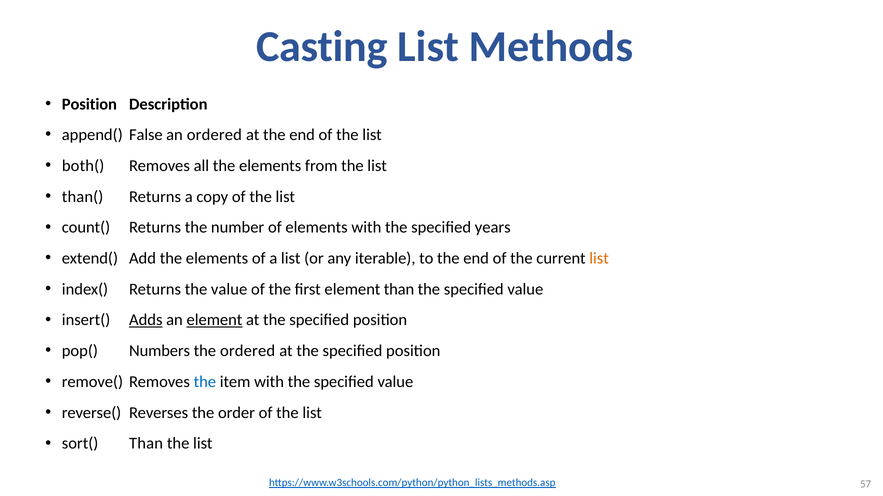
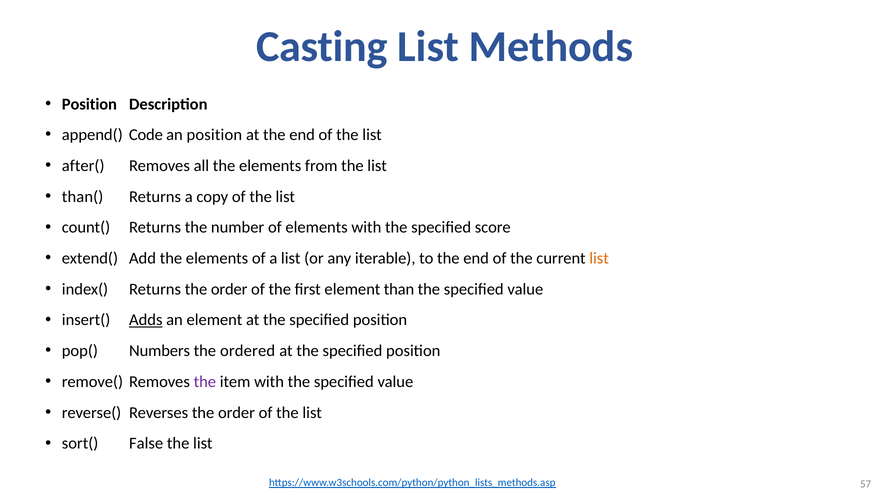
False: False -> Code (146, 135)
an ordered: ordered -> position (214, 135)
both(: both( -> after( (83, 166)
years: years -> score (493, 228)
Returns the value: value -> order (229, 290)
element underline: present -> none (214, 320)
the colour: blue -> purple (205, 382)
sort( Than: Than -> False (146, 444)
